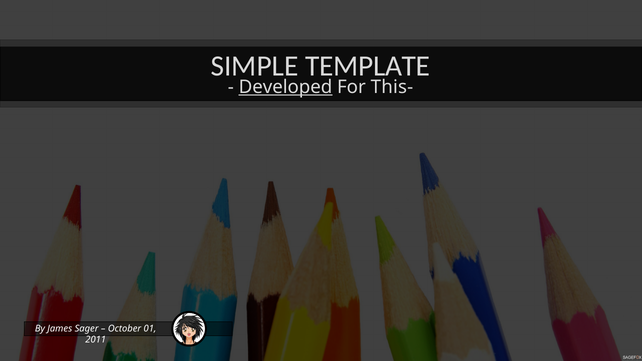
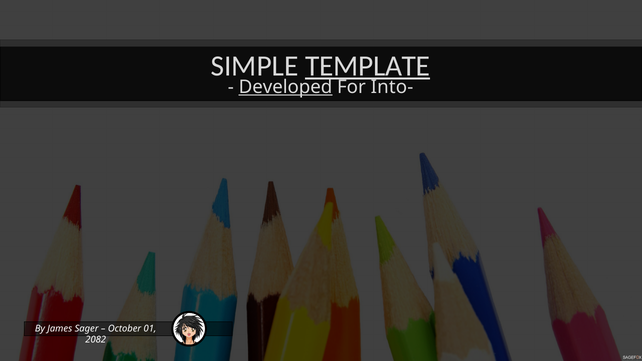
TEMPLATE underline: none -> present (368, 66)
This-: This- -> Into- (392, 87)
2011: 2011 -> 2082 (96, 340)
